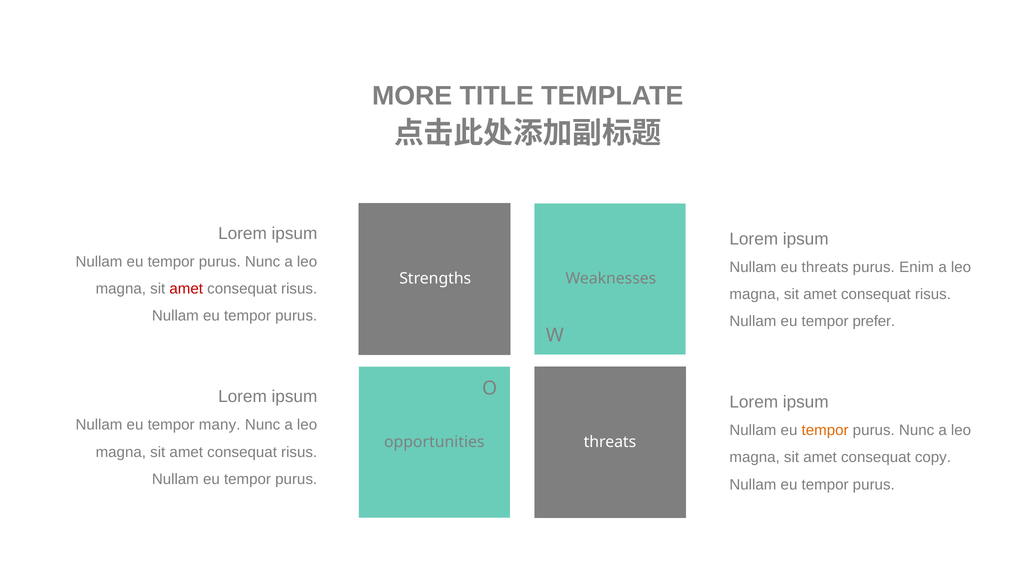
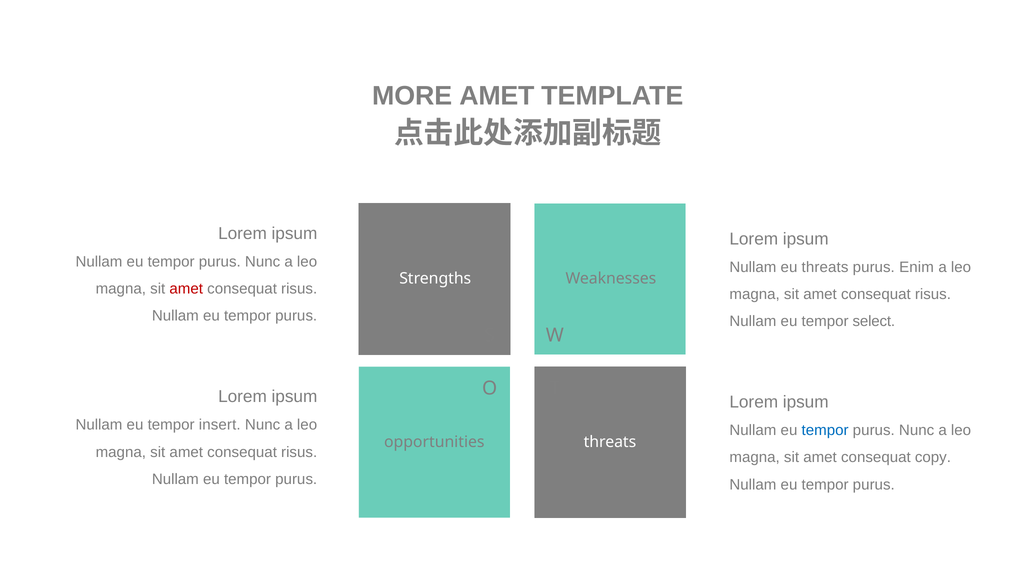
MORE TITLE: TITLE -> AMET (497, 96)
prefer: prefer -> select (874, 322)
many: many -> insert (220, 425)
tempor colour: orange -> blue (825, 431)
